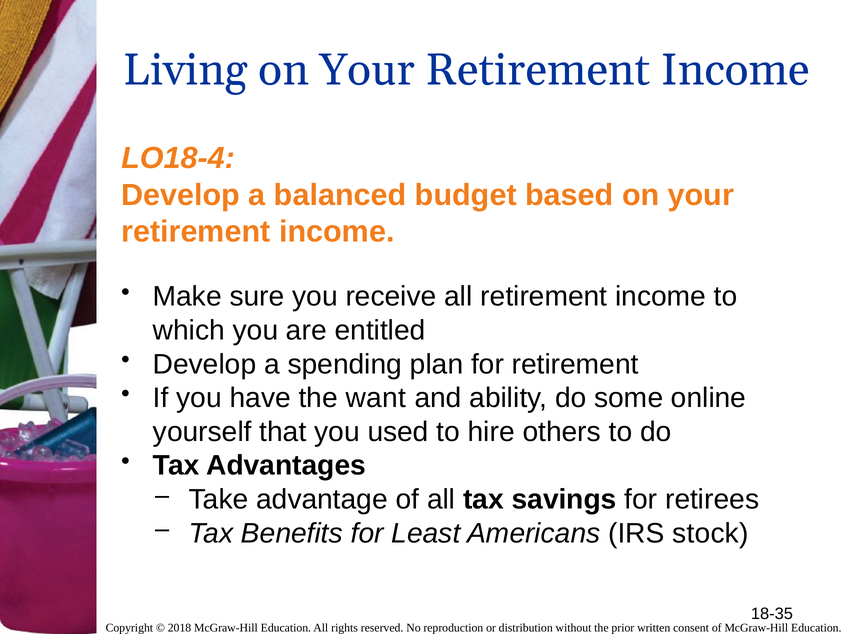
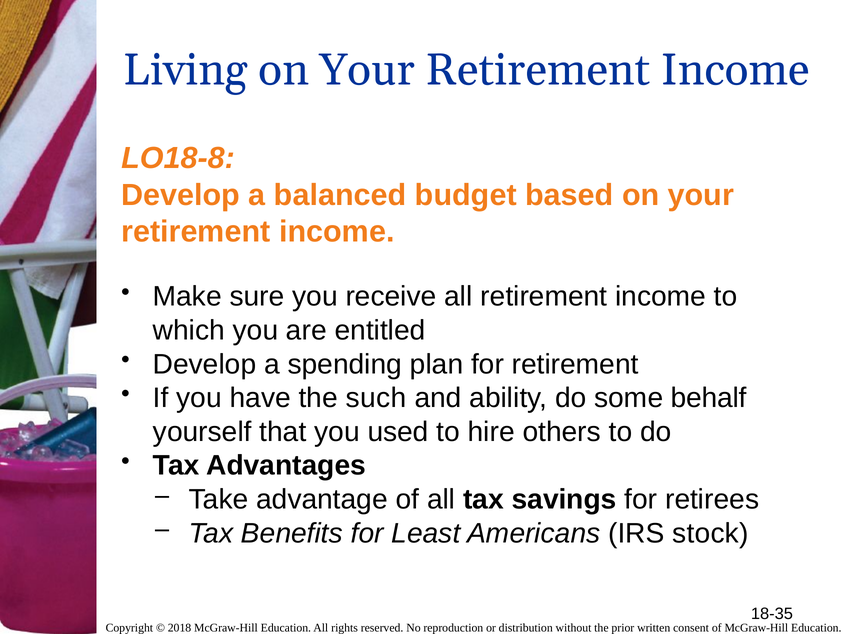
LO18-4: LO18-4 -> LO18-8 (178, 159)
want: want -> such (376, 398)
online: online -> behalf (709, 398)
